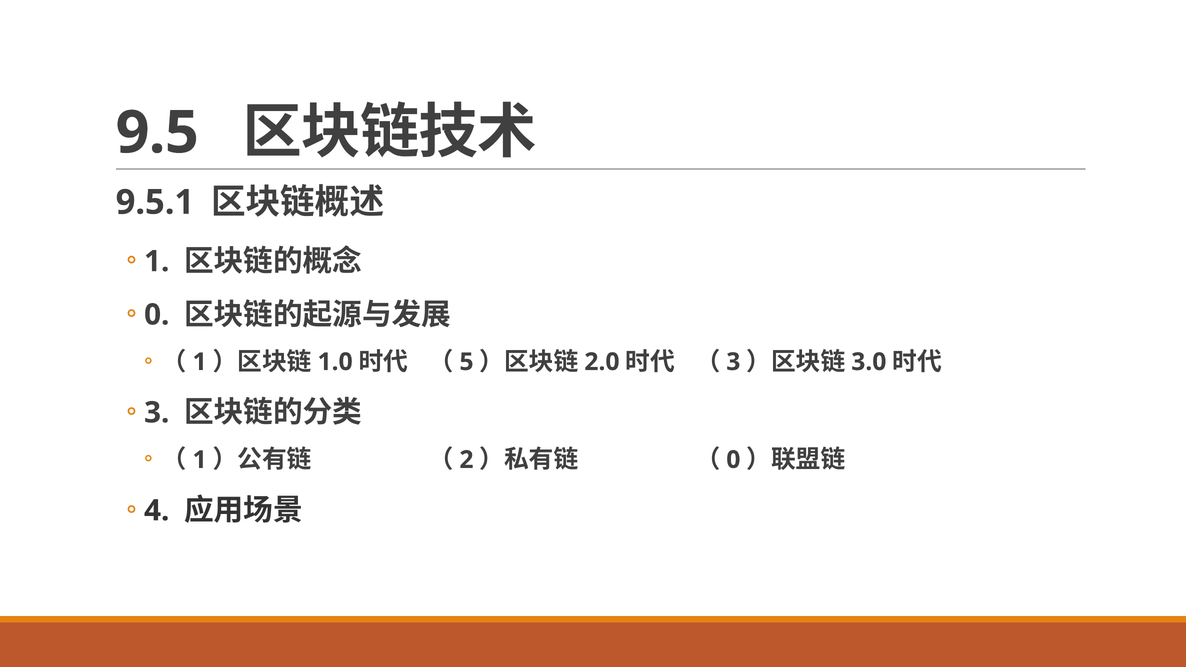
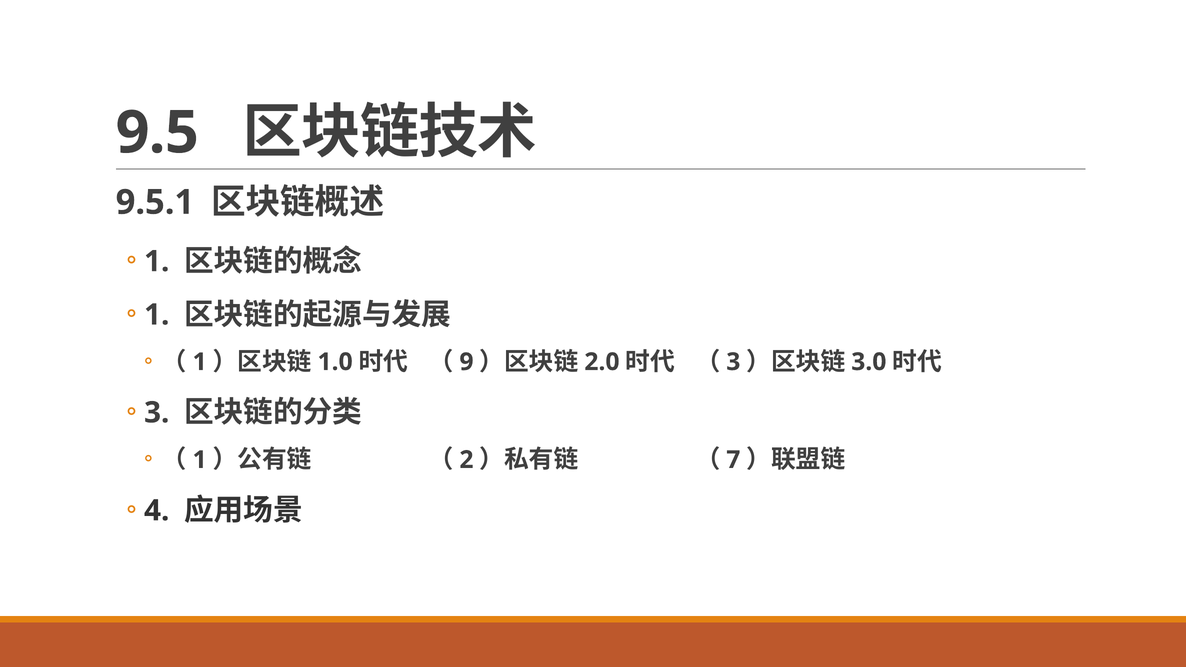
0: 0 -> 1 (157, 315)
5: 5 -> 9 (466, 362)
0: 0 -> 7 (733, 460)
